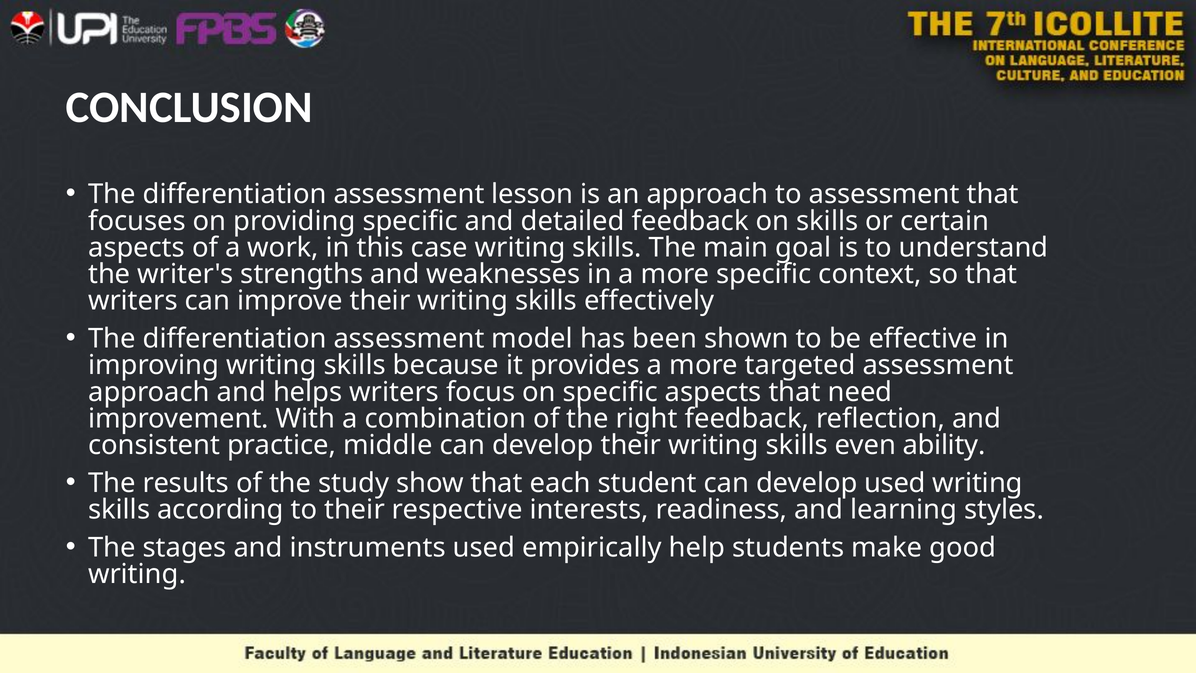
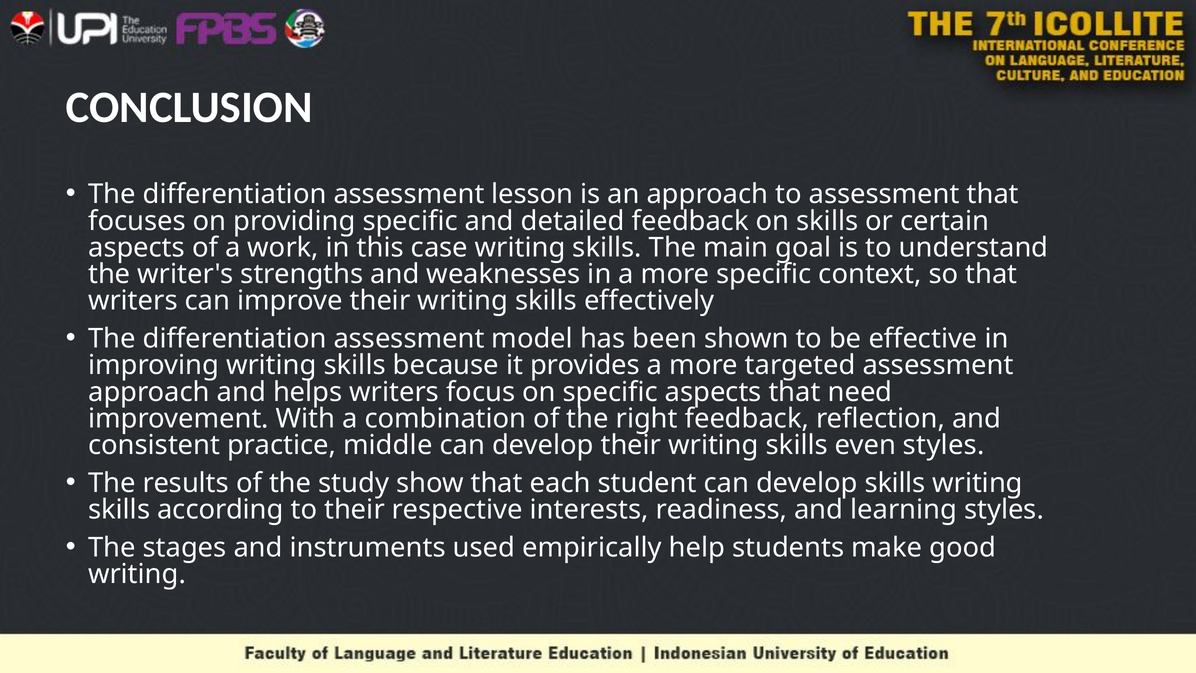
even ability: ability -> styles (944, 445)
develop used: used -> skills (895, 483)
